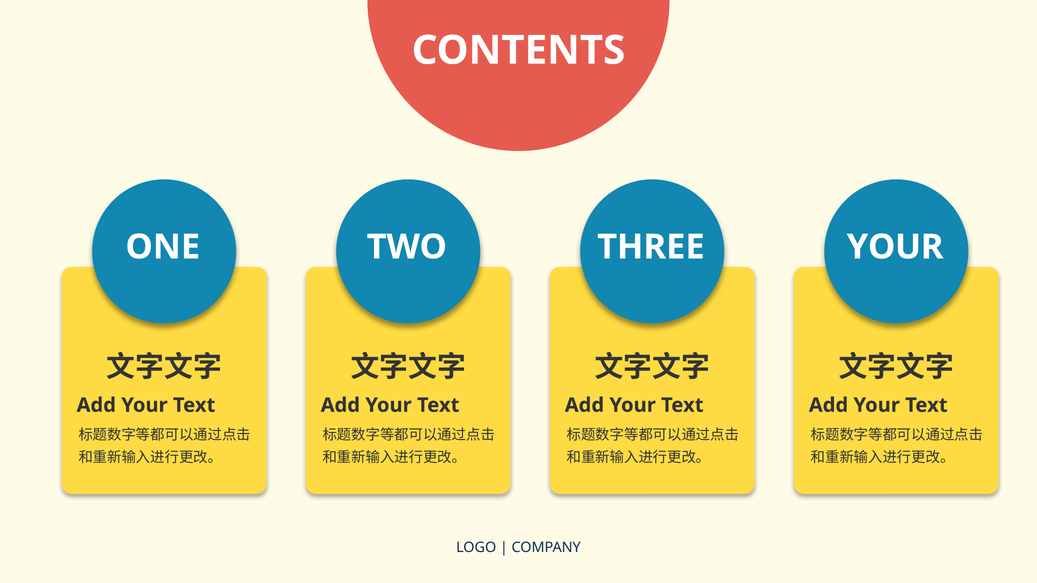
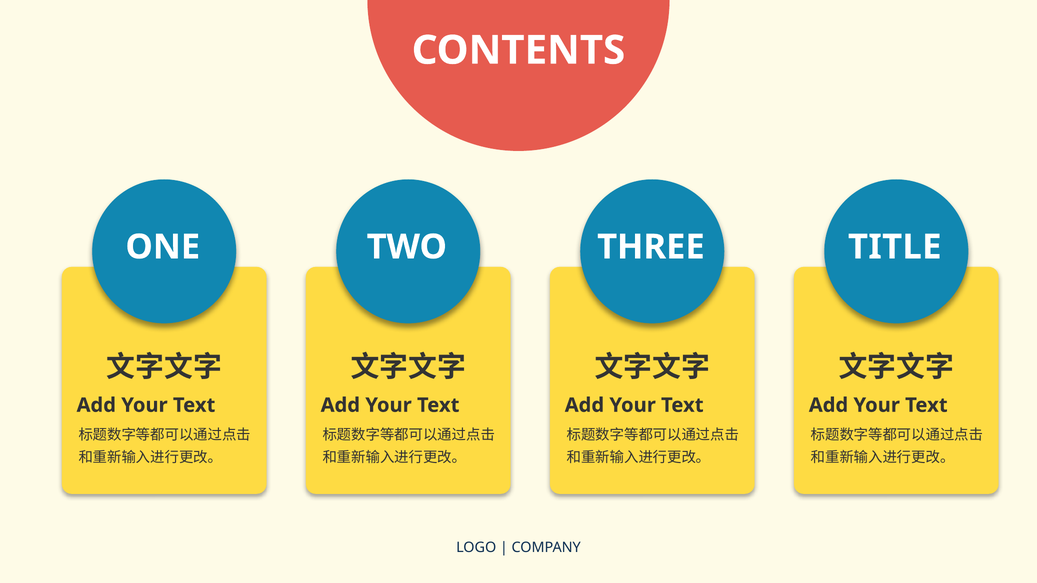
YOUR: YOUR -> TITLE (895, 247)
